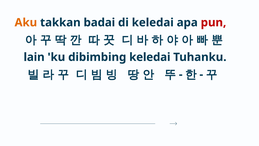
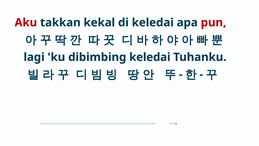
Aku colour: orange -> red (26, 22)
badai: badai -> kekal (99, 22)
lain: lain -> lagi (34, 57)
